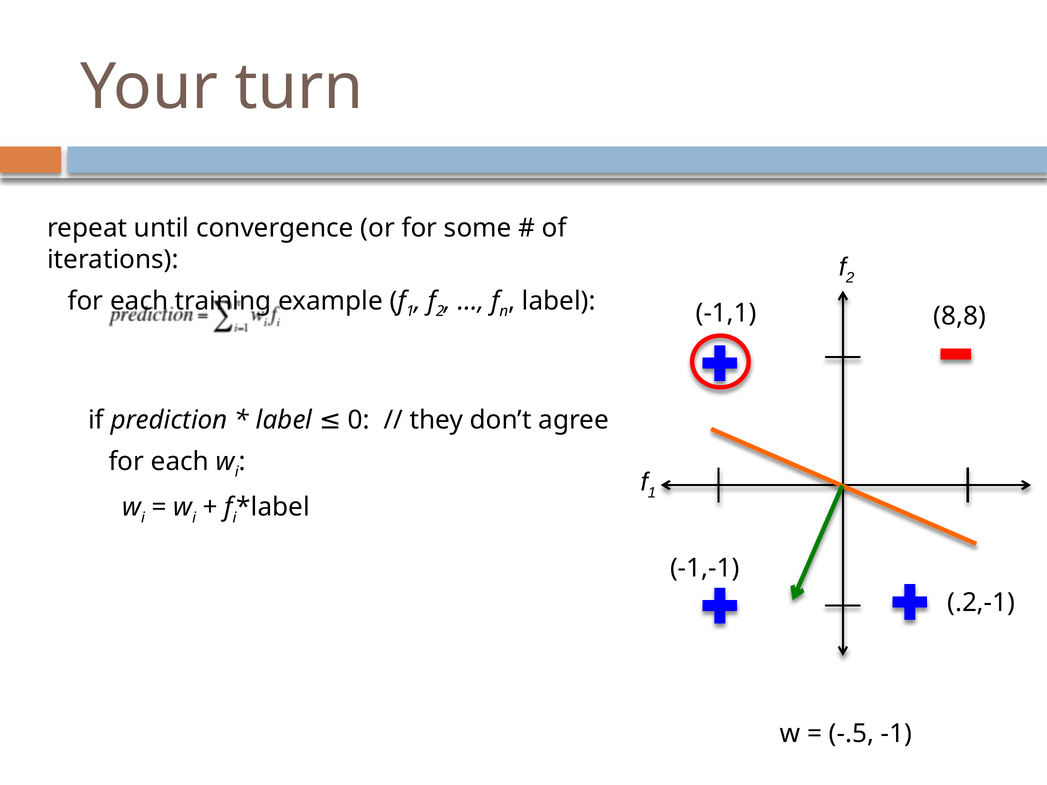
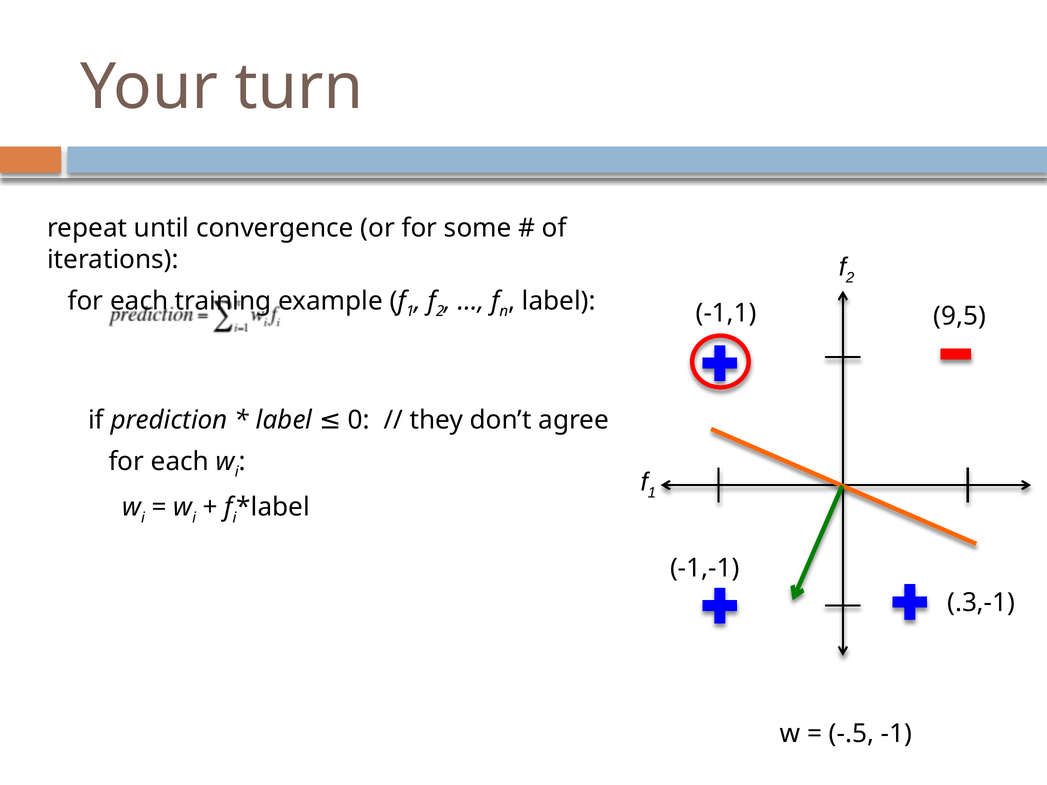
8,8: 8,8 -> 9,5 (960, 316)
.2,-1: .2,-1 -> .3,-1 (981, 603)
